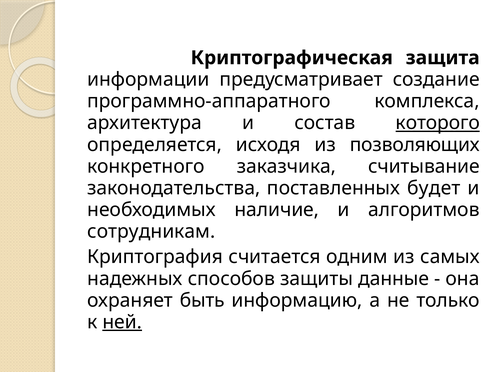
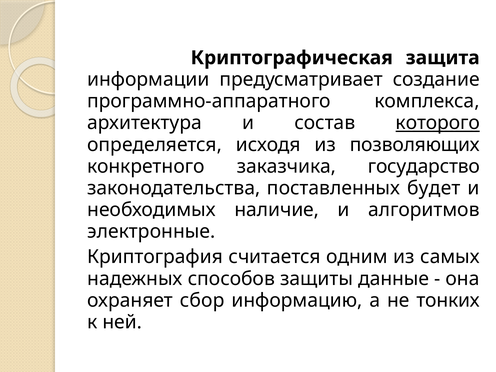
считывание: считывание -> государство (424, 166)
сотрудникам: сотрудникам -> электронные (151, 232)
быть: быть -> сбор (202, 300)
только: только -> тонких (448, 300)
ней underline: present -> none (122, 322)
